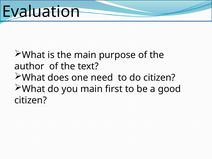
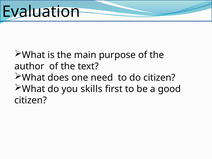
you main: main -> skills (91, 89)
